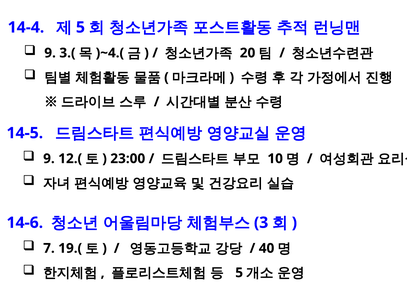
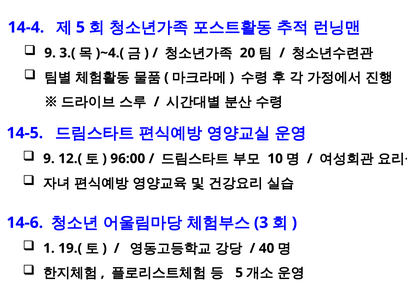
23:00: 23:00 -> 96:00 (128, 159)
7: 7 -> 1 (49, 248)
